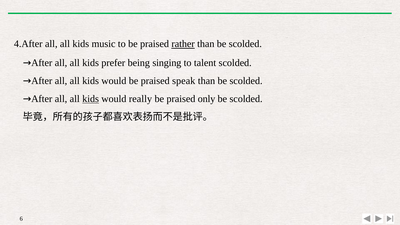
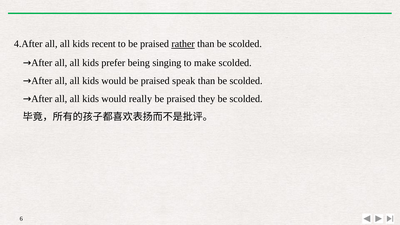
music: music -> recent (104, 44)
talent: talent -> make (205, 63)
kids underline: present -> none (91, 99)
only: only -> they (206, 99)
